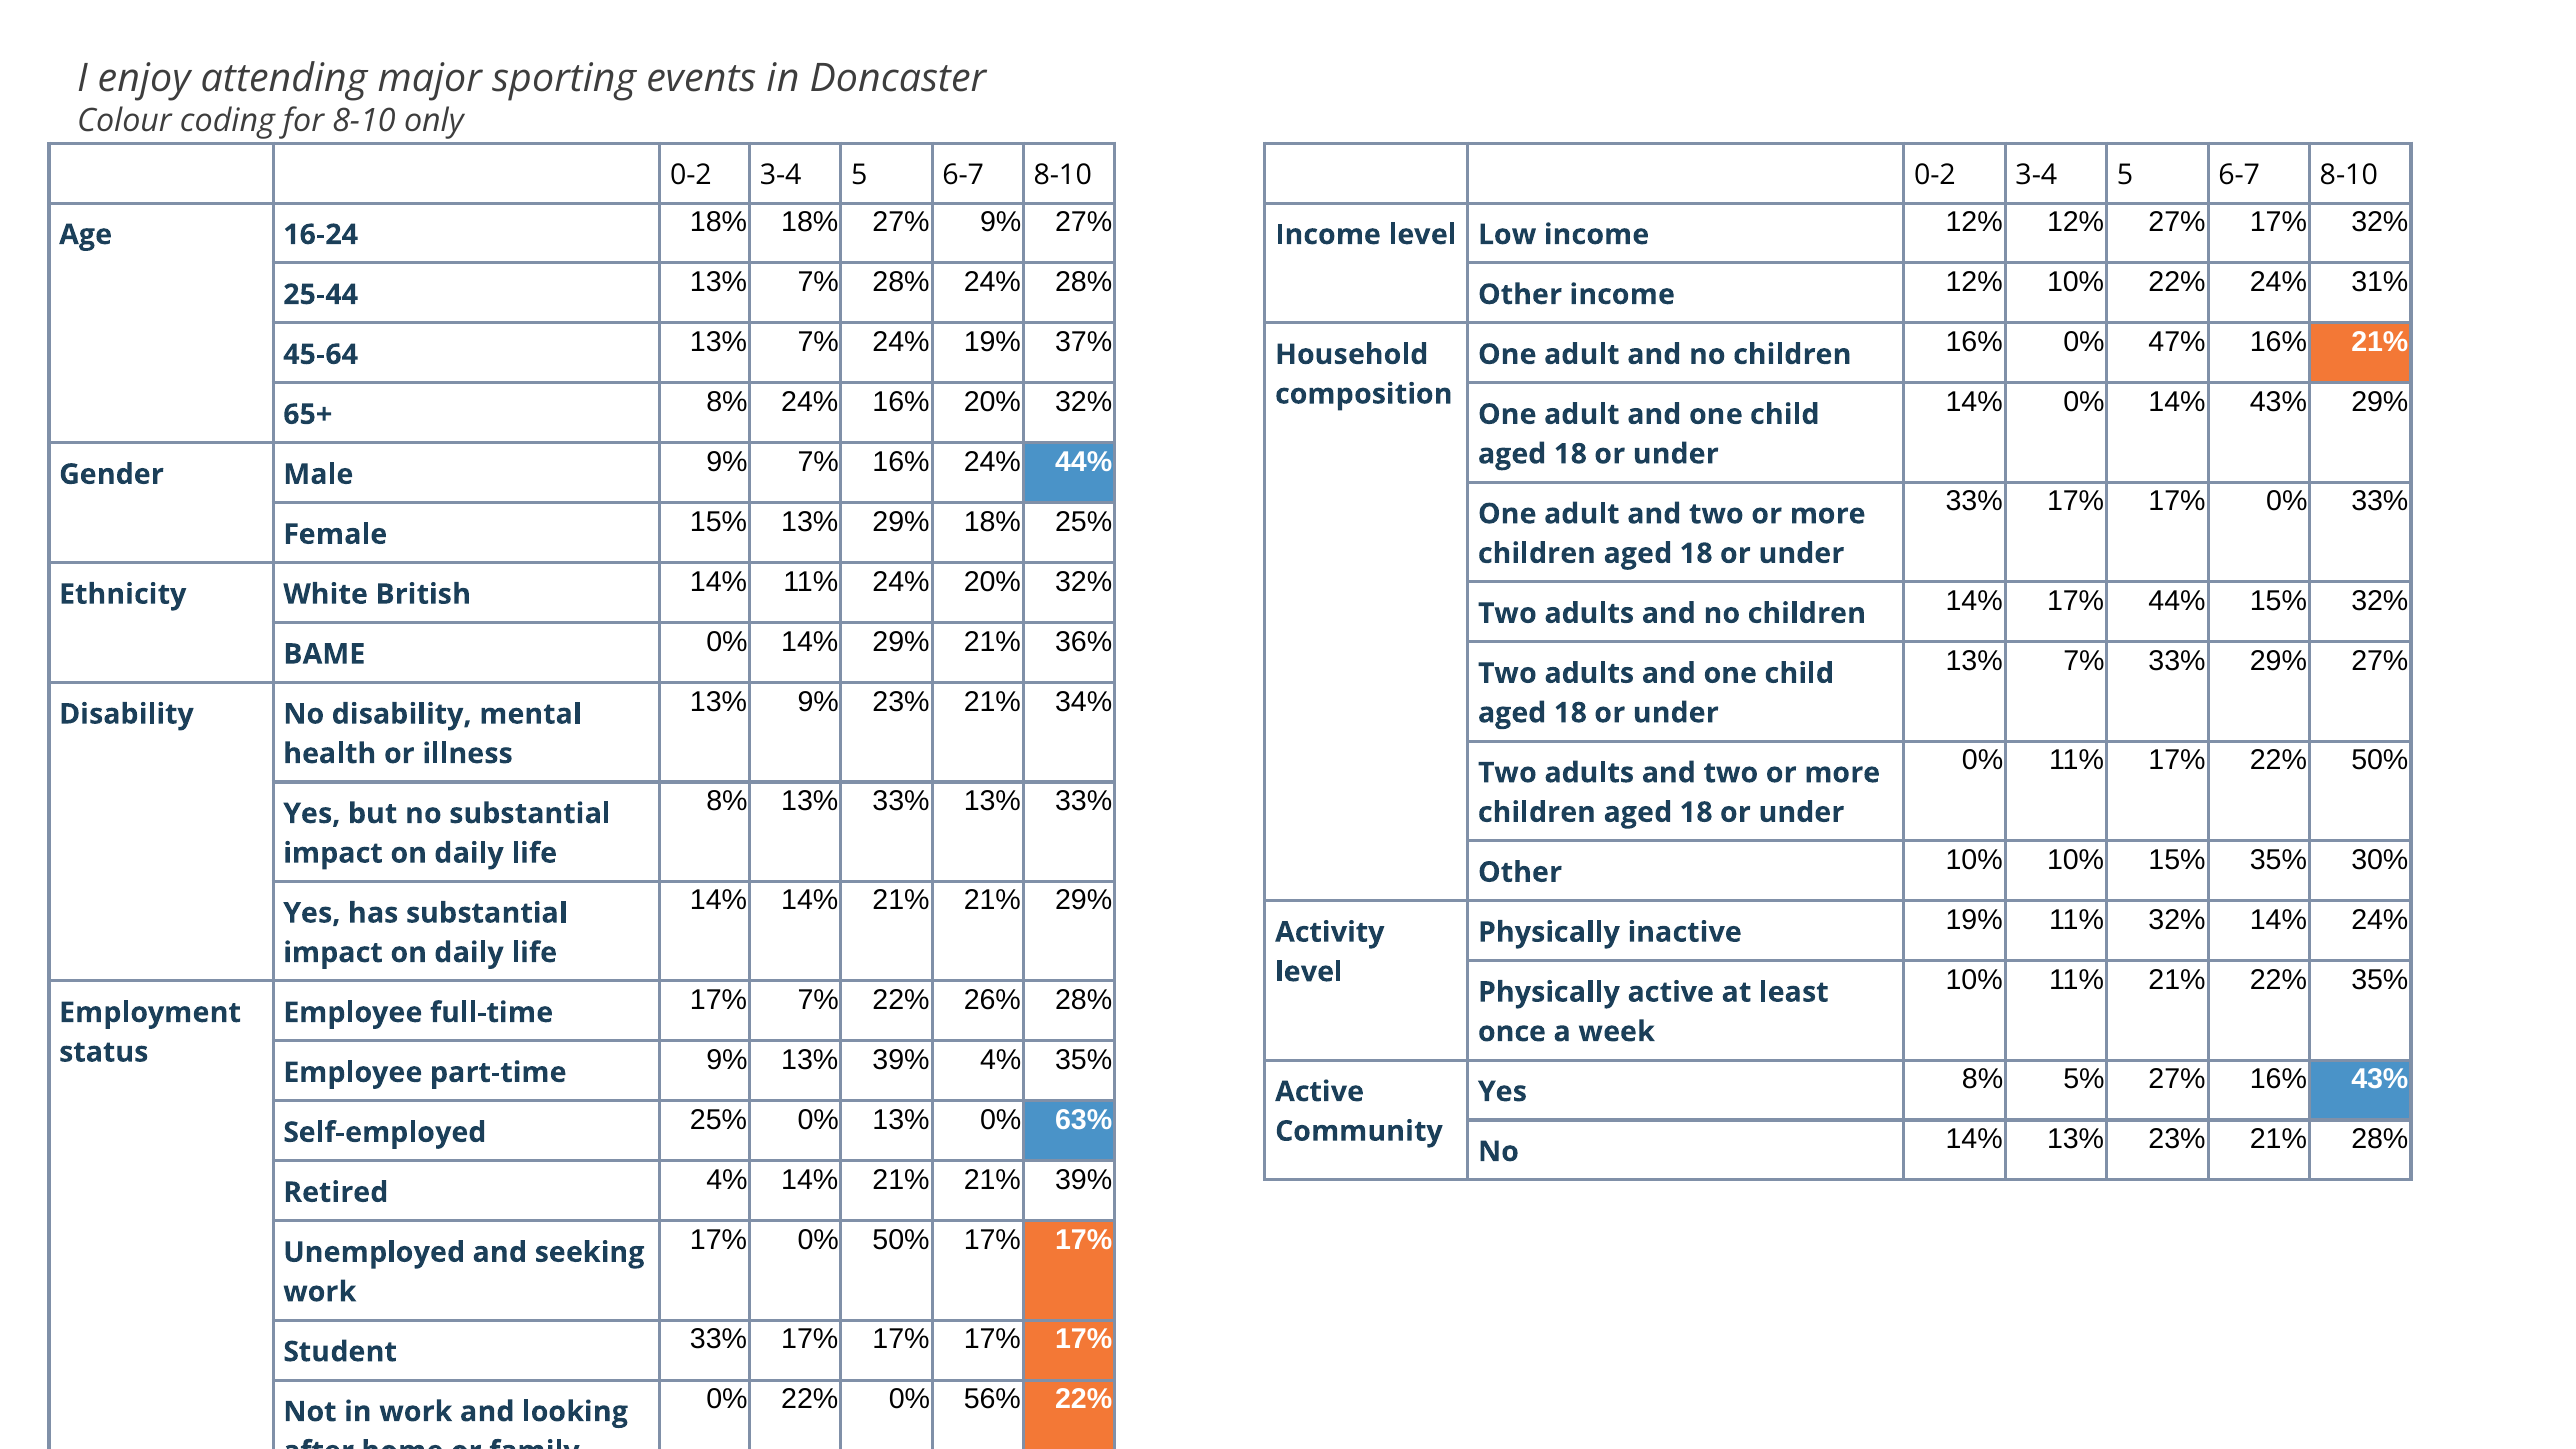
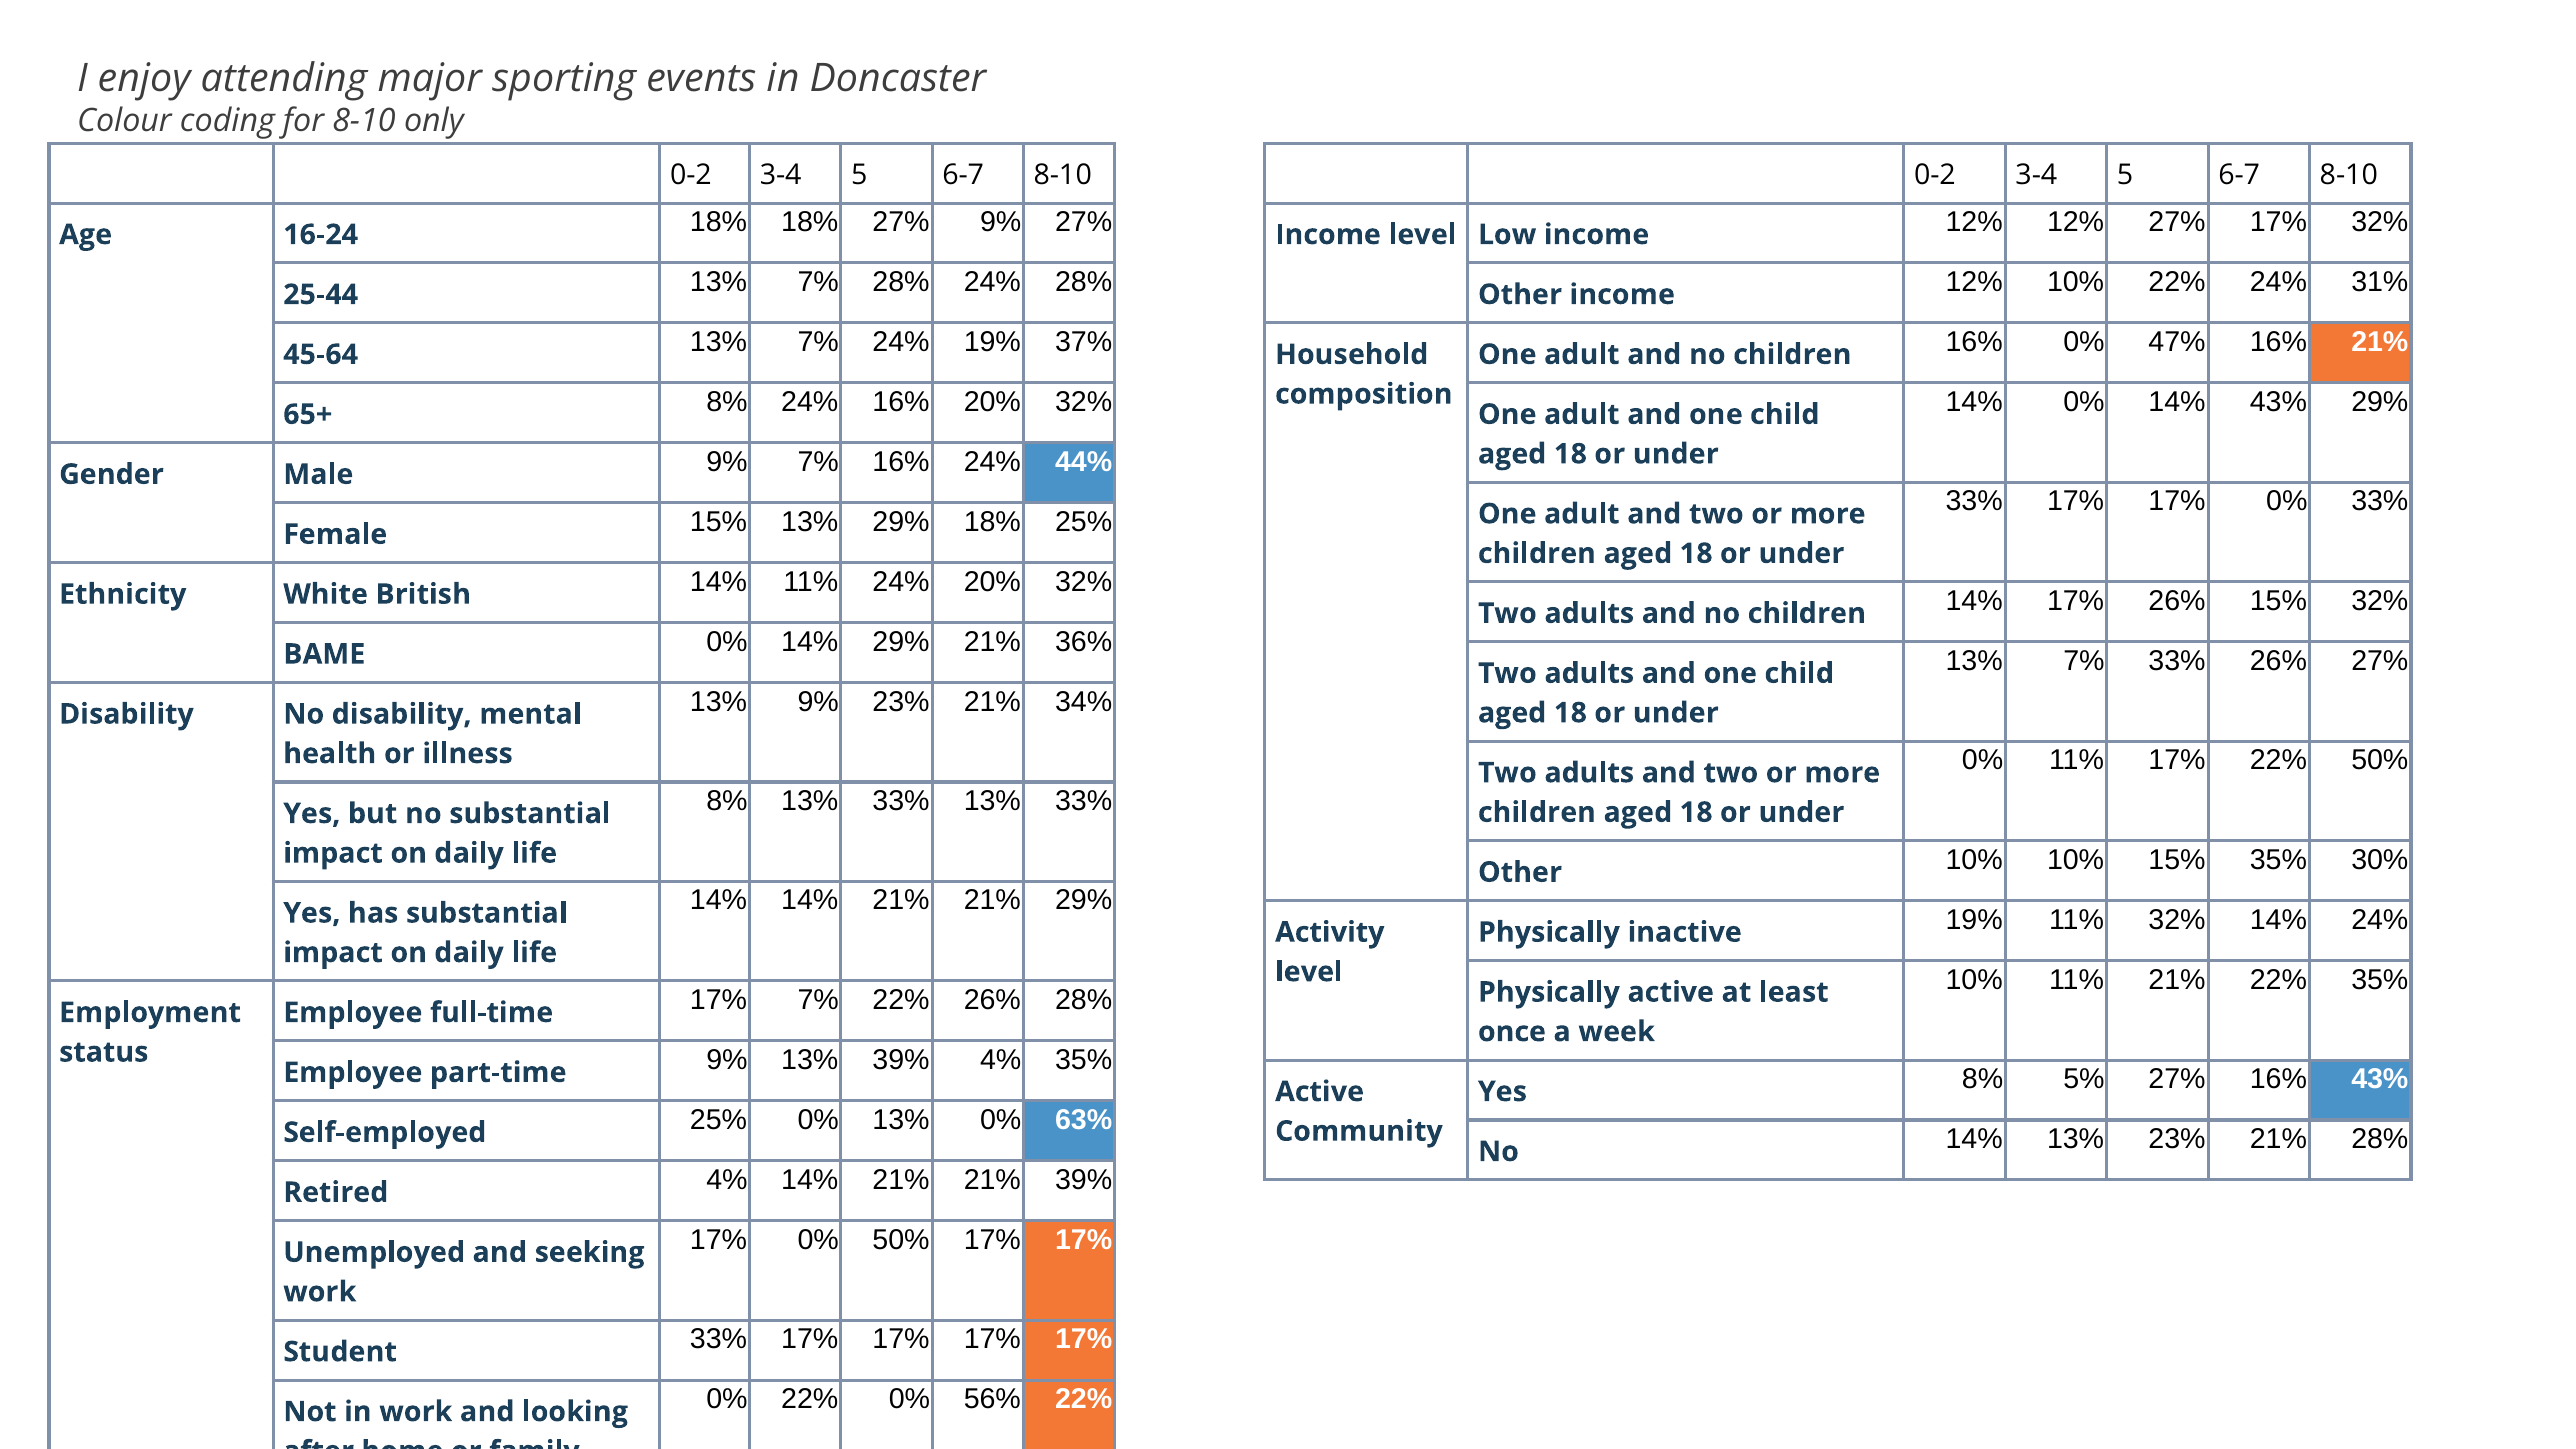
17% 44%: 44% -> 26% (2177, 601)
33% 29%: 29% -> 26% (2278, 661)
